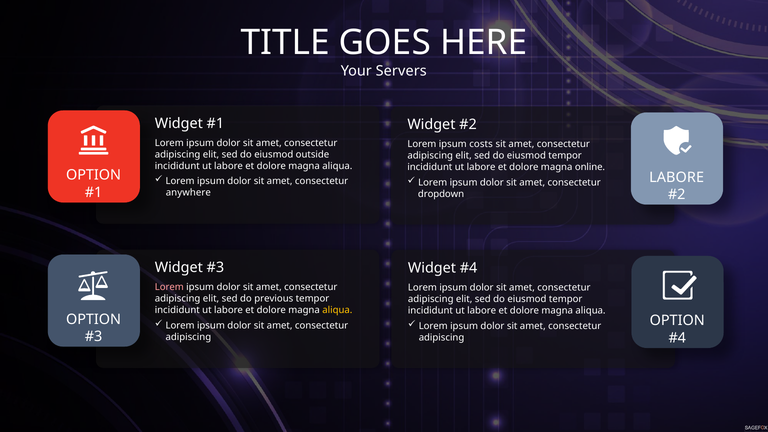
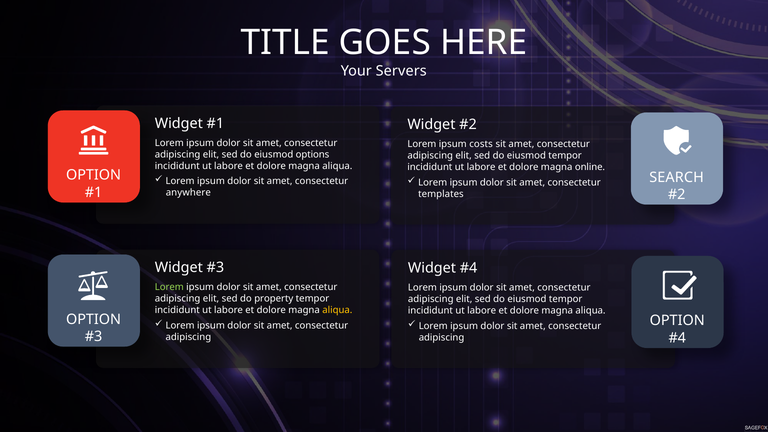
outside: outside -> options (313, 154)
LABORE: LABORE -> SEARCH (677, 177)
dropdown: dropdown -> templates (441, 194)
Lorem colour: pink -> light green (169, 287)
previous: previous -> property (274, 299)
